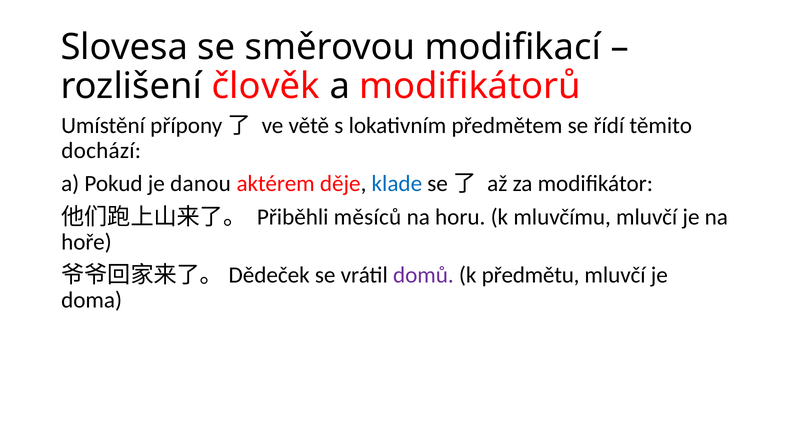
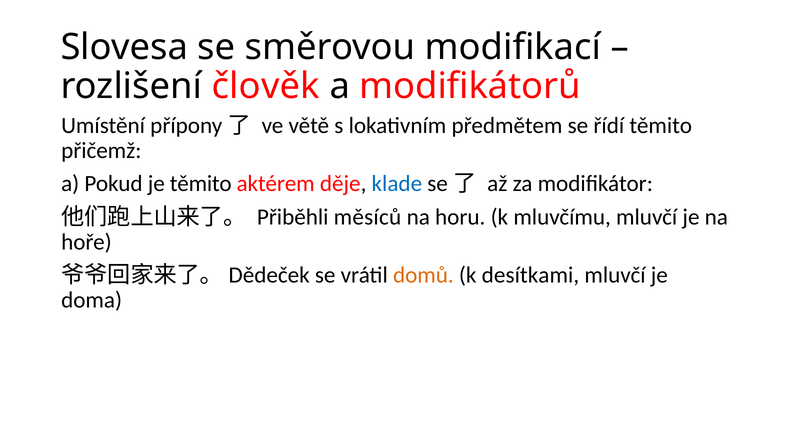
dochází: dochází -> přičemž (101, 150)
je danou: danou -> těmito (201, 184)
domů colour: purple -> orange (423, 275)
předmětu: předmětu -> desítkami (530, 275)
